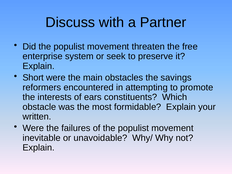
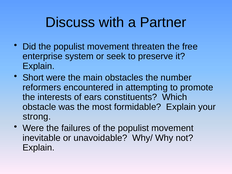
savings: savings -> number (176, 78)
written: written -> strong (37, 117)
